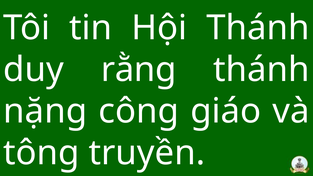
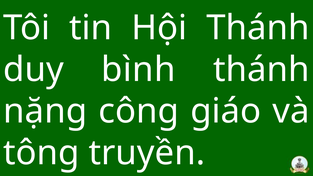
rằng: rằng -> bình (138, 70)
